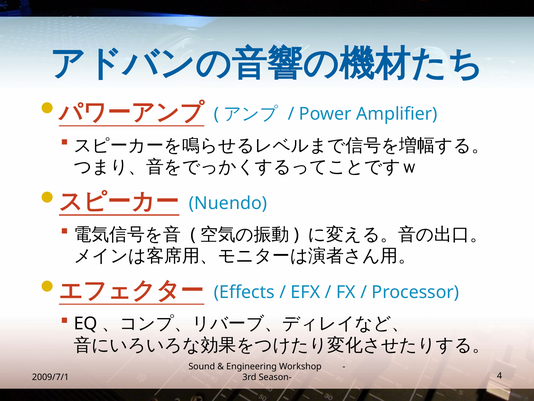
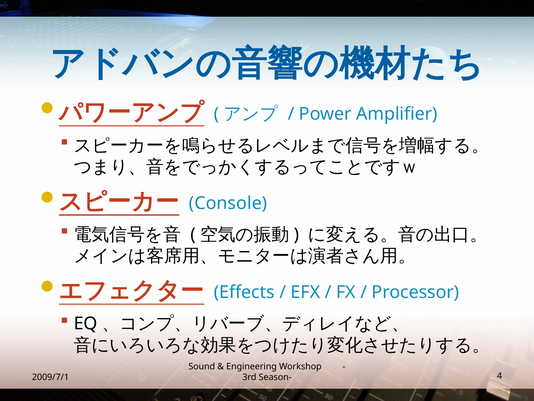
Nuendo: Nuendo -> Console (228, 203)
